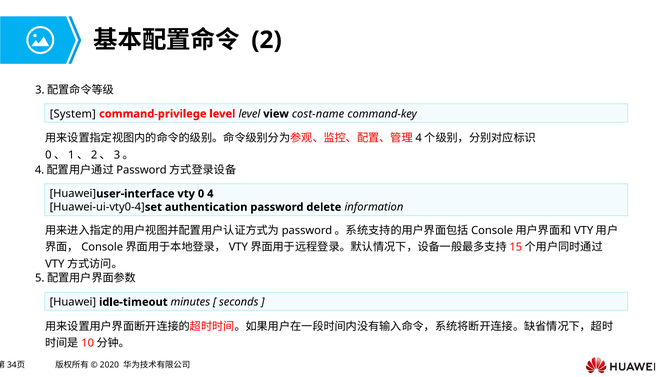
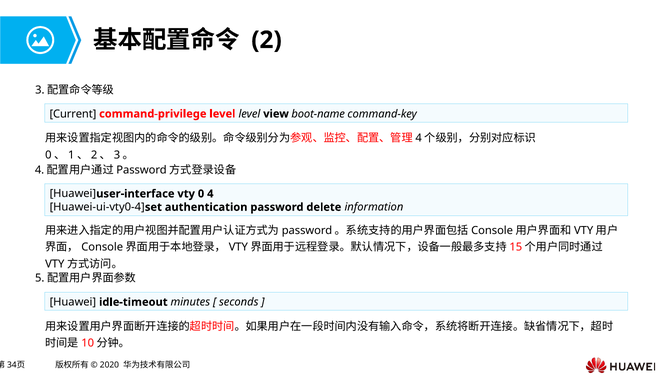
System: System -> Current (73, 114)
cost-name: cost-name -> boot-name (318, 114)
